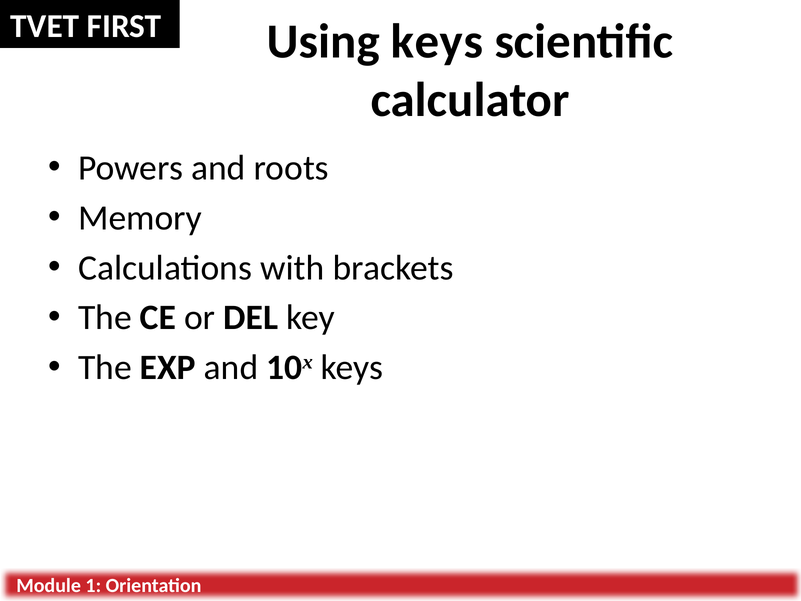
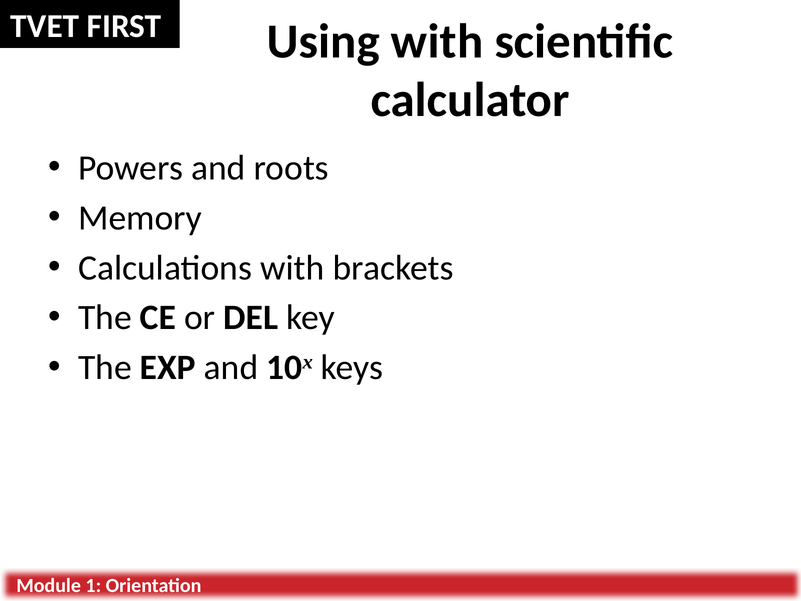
Using keys: keys -> with (437, 42)
